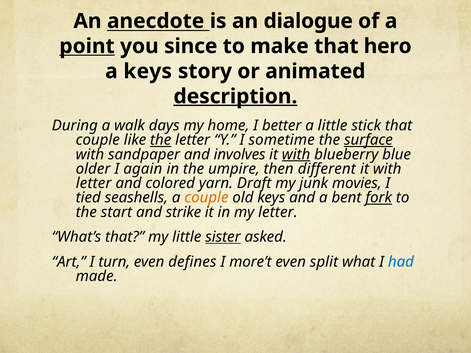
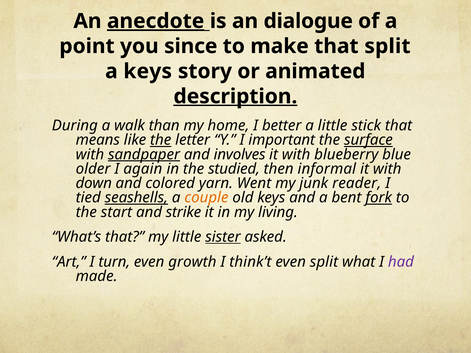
anecdote underline: none -> present (156, 21)
point underline: present -> none (87, 46)
that hero: hero -> split (387, 46)
days: days -> than (164, 126)
couple: couple -> means (98, 140)
sometime: sometime -> important (282, 140)
sandpaper underline: none -> present (144, 154)
with underline: present -> none (296, 154)
umpire: umpire -> studied (234, 169)
different: different -> informal (327, 169)
letter: letter -> down (94, 183)
Draft: Draft -> Went (254, 183)
movies: movies -> reader (357, 183)
seashells underline: none -> present (136, 198)
my letter: letter -> living (278, 212)
defines: defines -> growth (192, 262)
more’t: more’t -> think’t (250, 262)
had colour: blue -> purple (401, 262)
